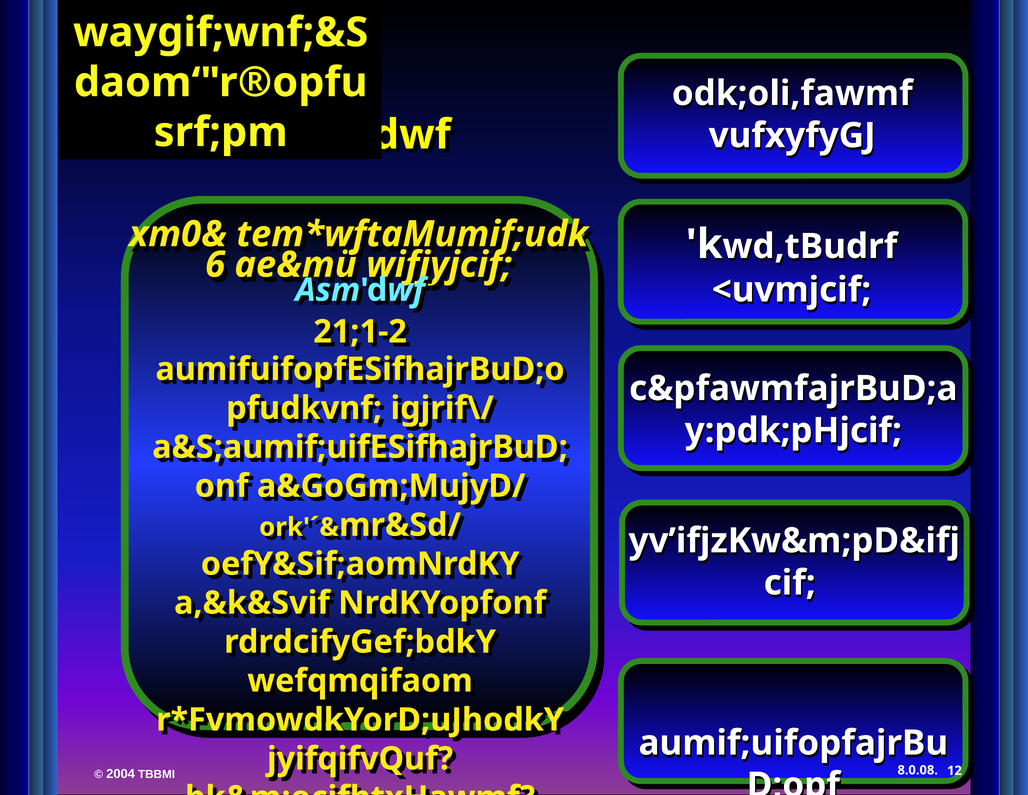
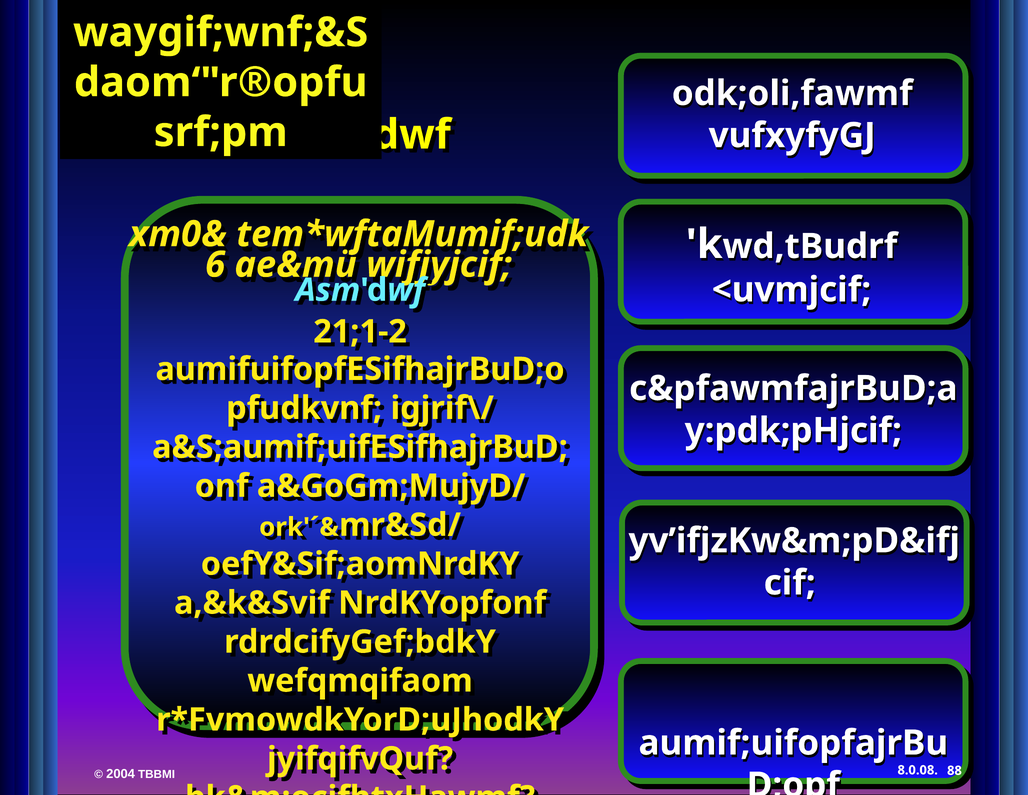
12: 12 -> 88 (954, 770)
